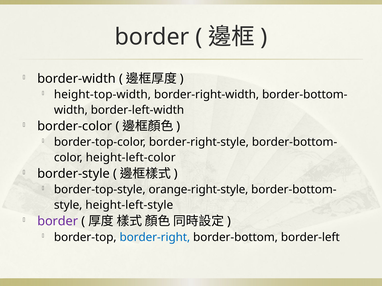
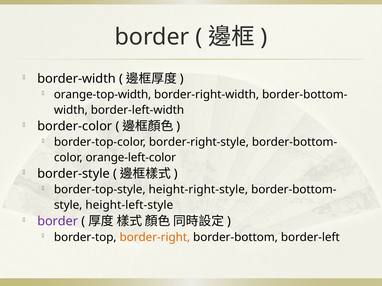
height-top-width: height-top-width -> orange-top-width (103, 95)
height-left-color: height-left-color -> orange-left-color (131, 158)
orange-right-style: orange-right-style -> height-right-style (198, 190)
border-right colour: blue -> orange (155, 238)
